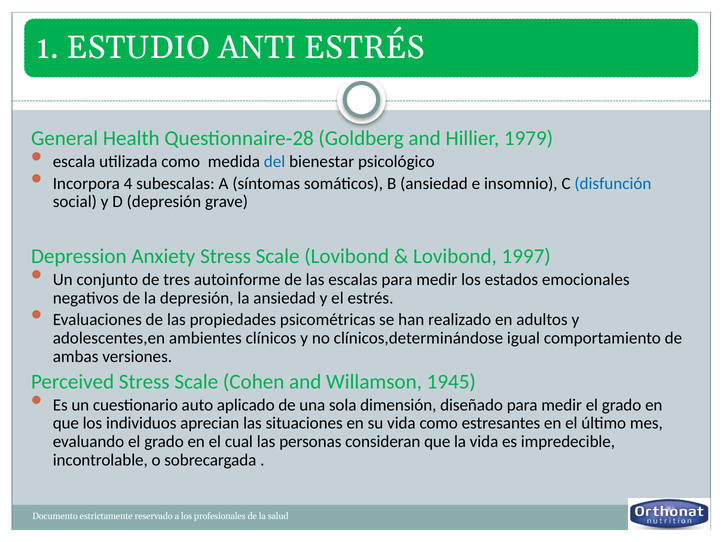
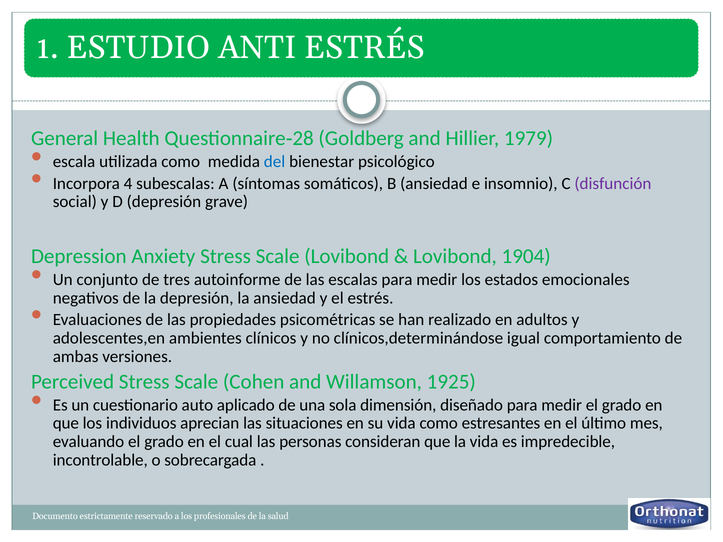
disfunción colour: blue -> purple (613, 184)
1997: 1997 -> 1904 (526, 256)
1945: 1945 -> 1925 (451, 382)
